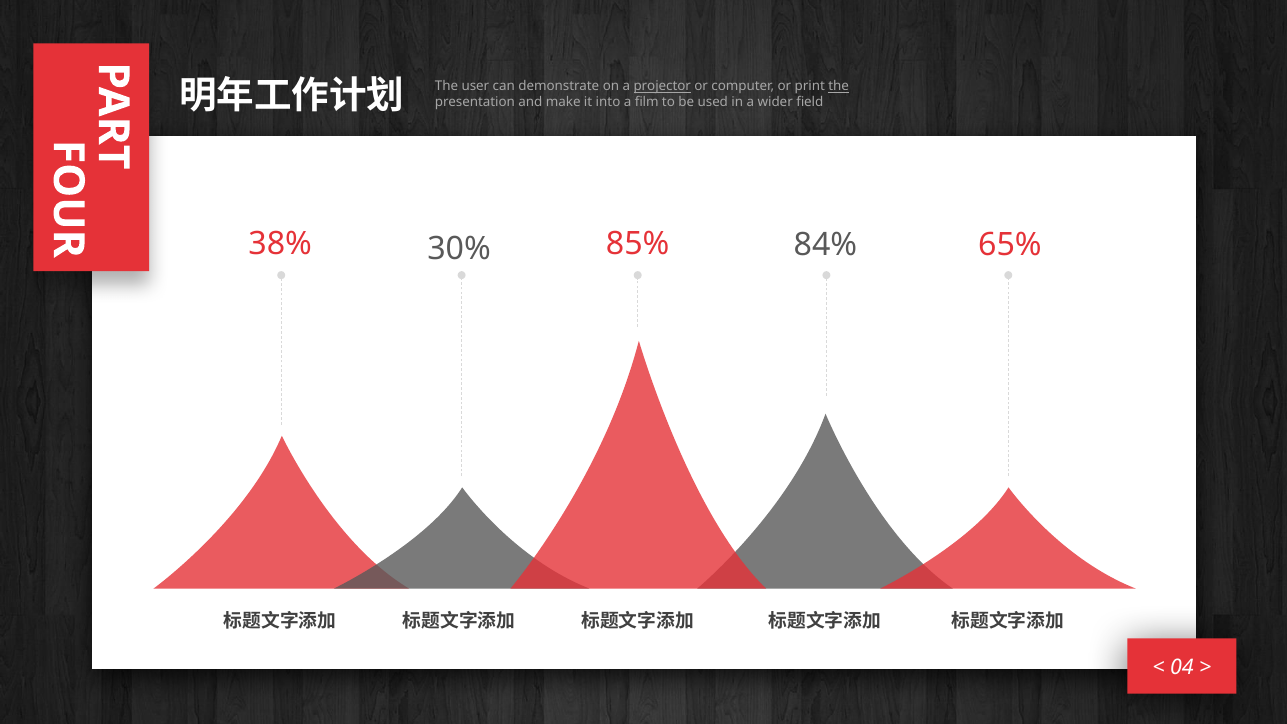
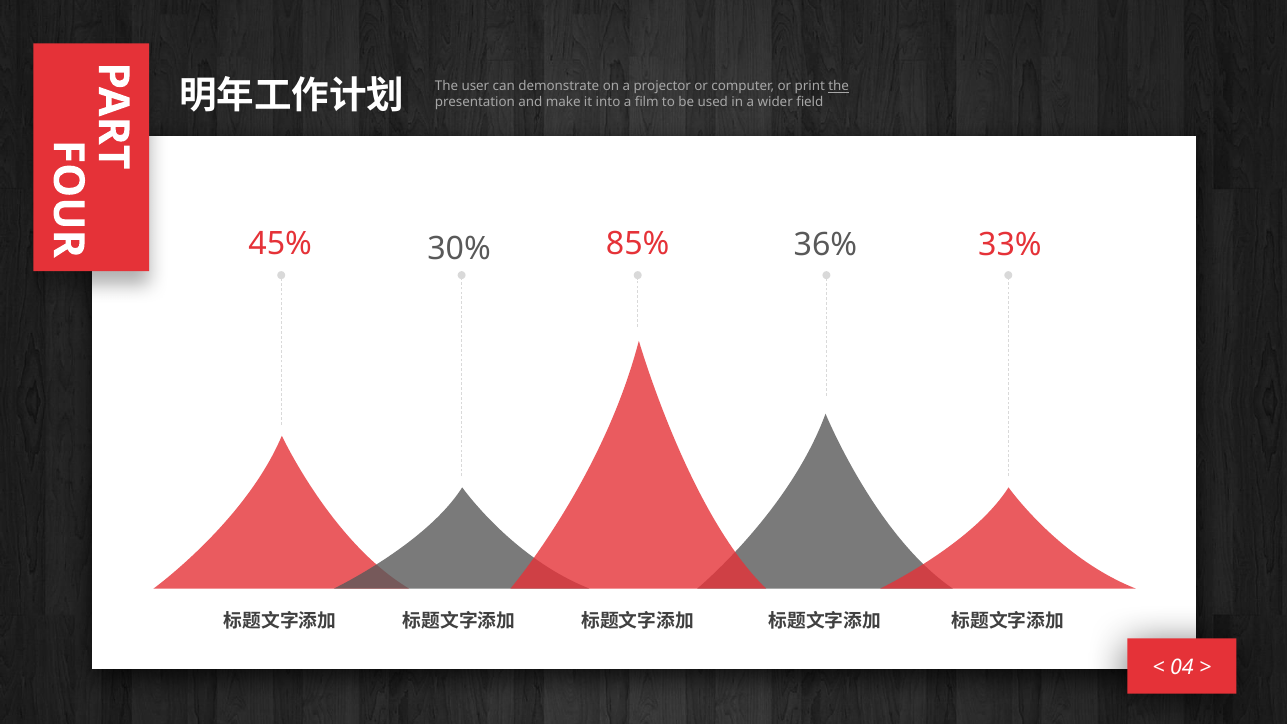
projector underline: present -> none (662, 86)
65%: 65% -> 33% (1010, 245)
38%: 38% -> 45% (280, 244)
84%: 84% -> 36% (825, 244)
